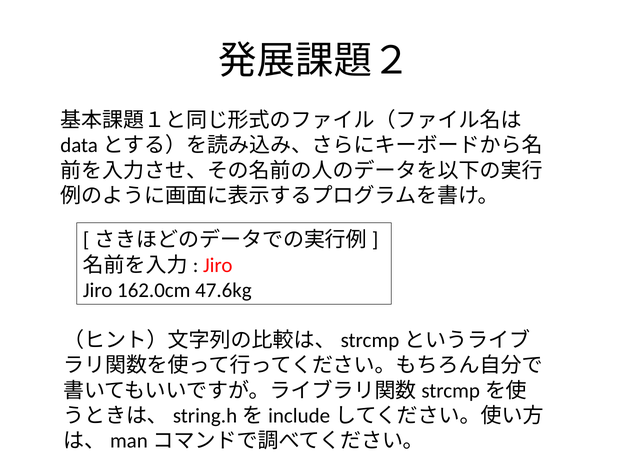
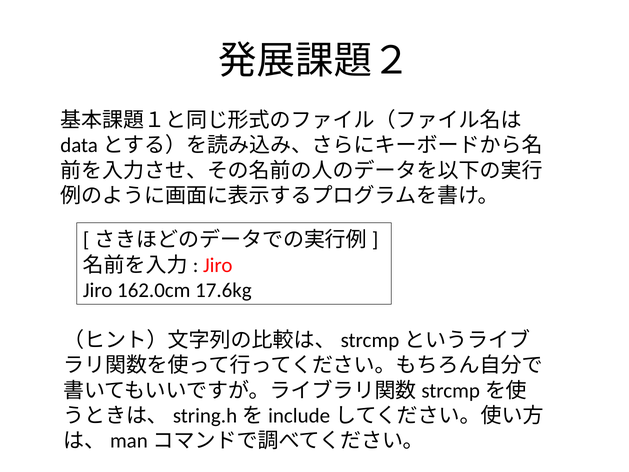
47.6kg: 47.6kg -> 17.6kg (223, 290)
